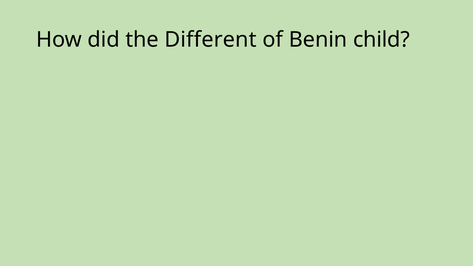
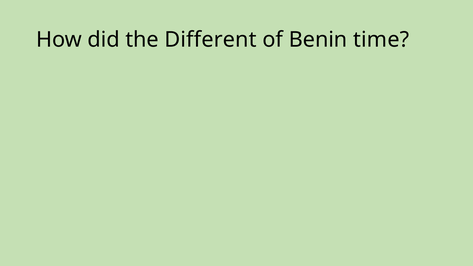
child: child -> time (381, 40)
